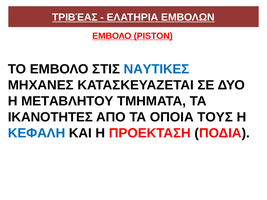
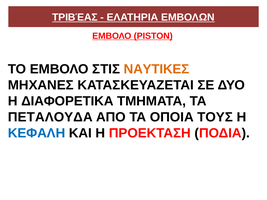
ΝΑΥΤΙΚΕΣ colour: blue -> orange (157, 69)
MEΤΑΒΛΗΤΟΥ: MEΤΑΒΛΗΤΟΥ -> ΔΙΑΦΟΡΕΤΙΚΑ (67, 101)
ΙΚΑΝΟΤΗΤΕΣ: ΙΚΑΝΟΤΗΤΕΣ -> ΠΕΤΑΛΟΥΔΑ (50, 117)
